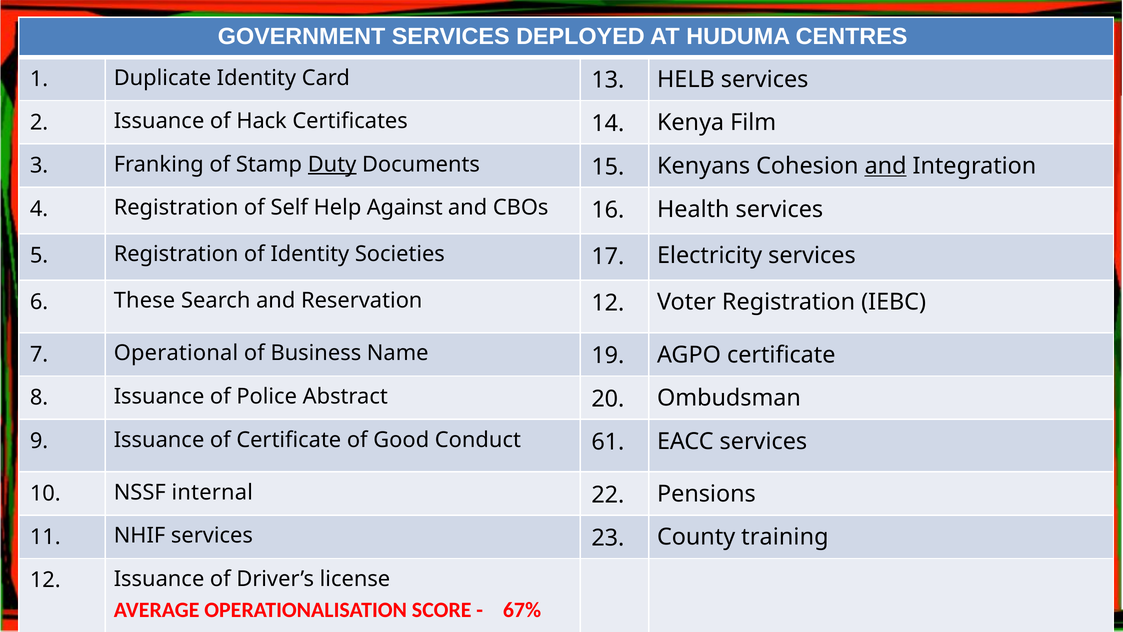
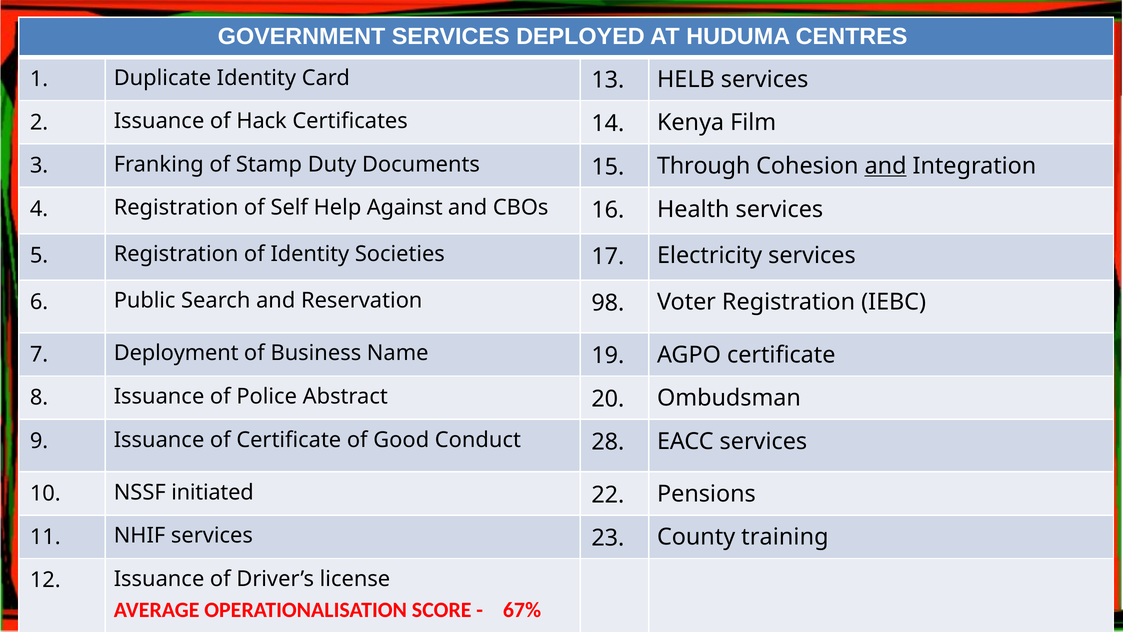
Duty underline: present -> none (332, 164)
Kenyans: Kenyans -> Through (704, 166)
6 These: These -> Public (145, 301)
Reservation 12: 12 -> 98 (608, 303)
Operational: Operational -> Deployment (176, 353)
61: 61 -> 28 (608, 442)
internal: internal -> initiated (212, 492)
